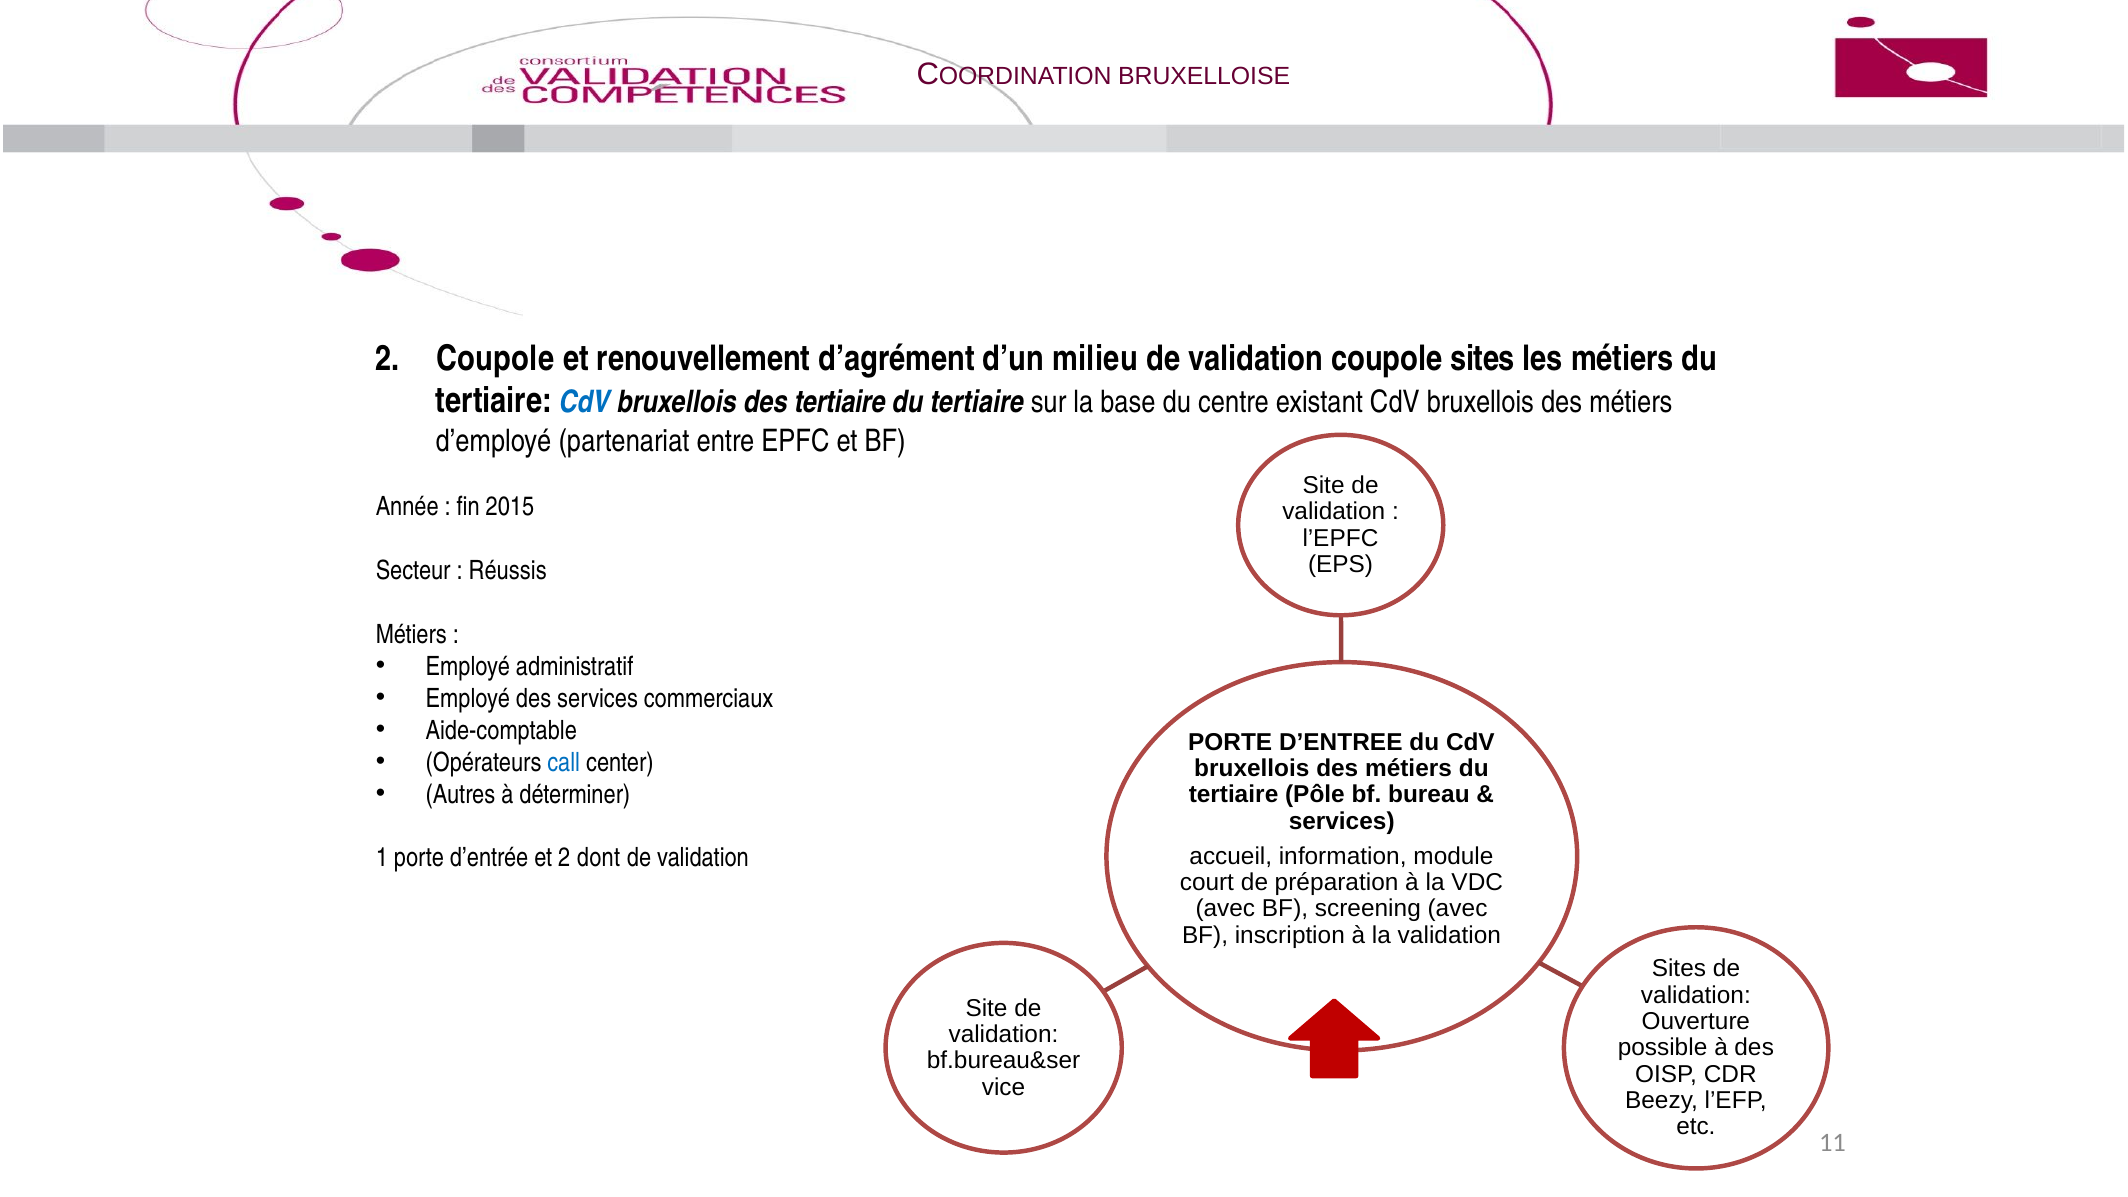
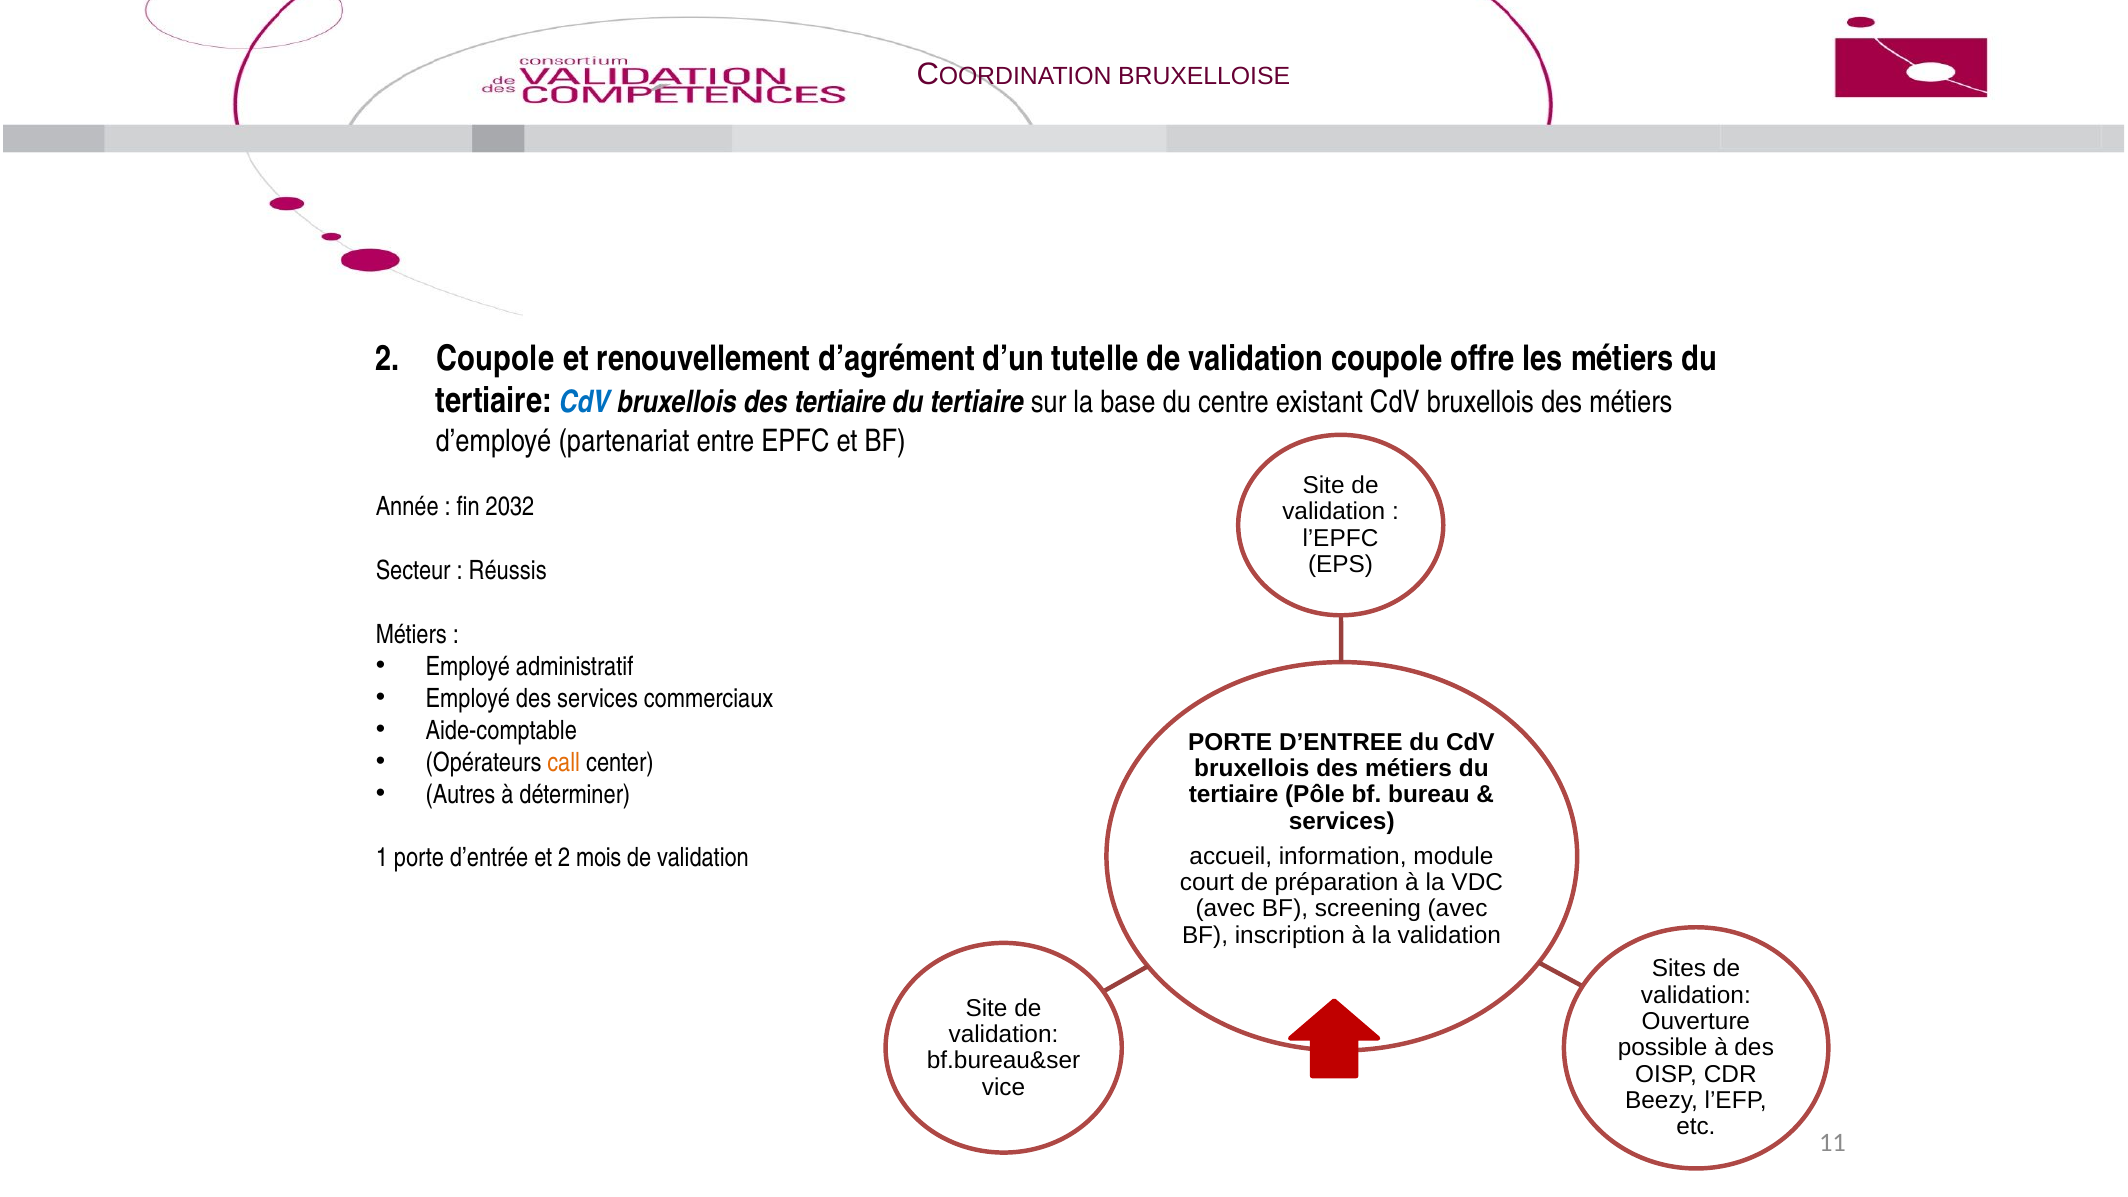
milieu: milieu -> tutelle (1095, 359)
coupole sites: sites -> offre (1483, 359)
2015: 2015 -> 2032 (510, 507)
call colour: blue -> orange (564, 762)
dont: dont -> mois (599, 858)
